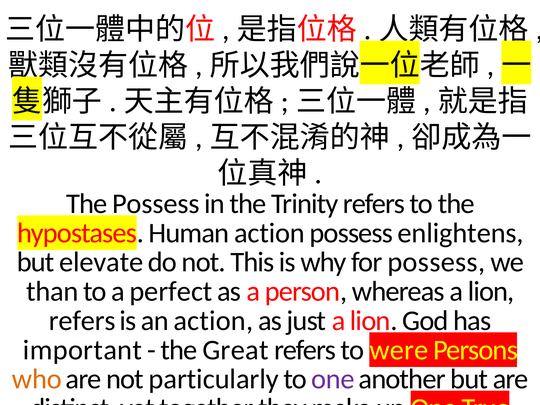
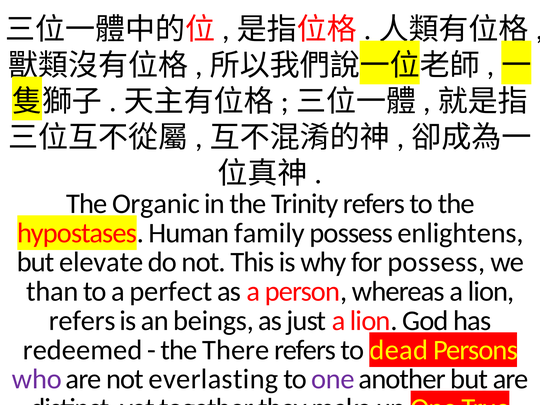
Possess: Possess -> Organic (156, 204)
Human action: action -> family (269, 233)
an action: action -> beings (214, 321)
important: important -> redeemed (83, 350)
Great: Great -> There (236, 350)
were: were -> dead (399, 350)
who colour: orange -> purple (37, 379)
particularly: particularly -> everlasting (213, 379)
